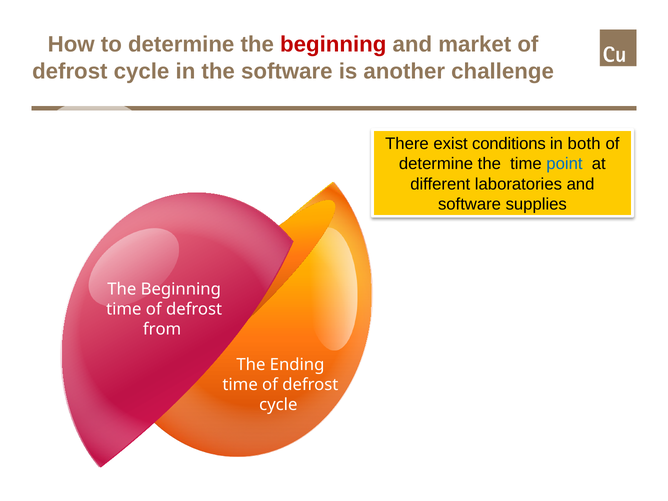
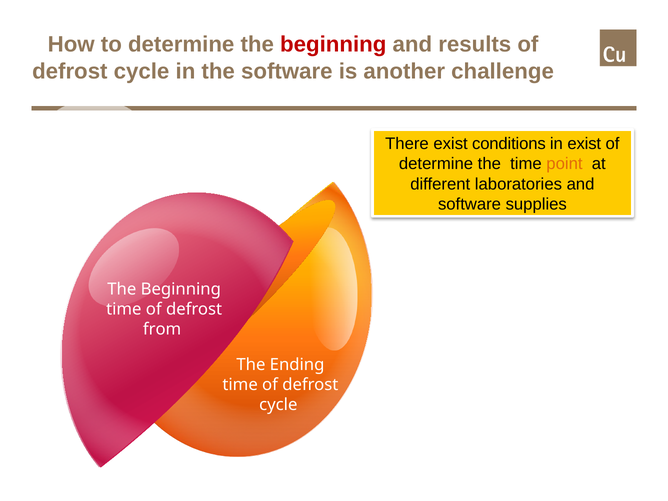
market: market -> results (475, 44)
in both: both -> exist (584, 144)
point colour: blue -> orange (564, 164)
